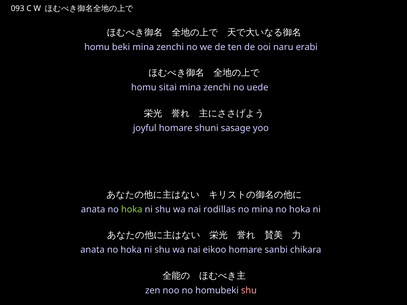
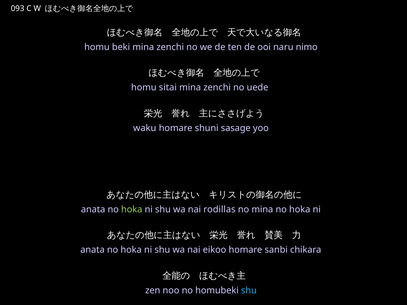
erabi: erabi -> nimo (307, 47)
joyful: joyful -> waku (145, 128)
shu colour: pink -> light blue (249, 291)
